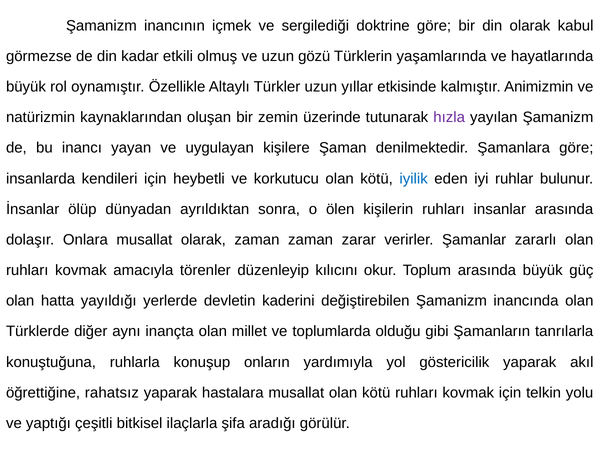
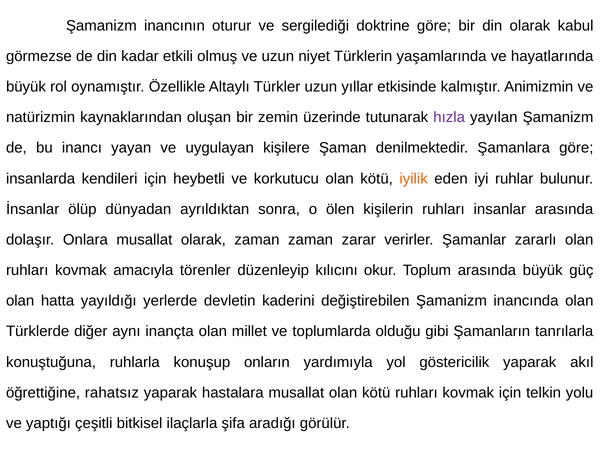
içmek: içmek -> oturur (232, 26)
gözü: gözü -> niyet (314, 56)
iyilik colour: blue -> orange (414, 179)
